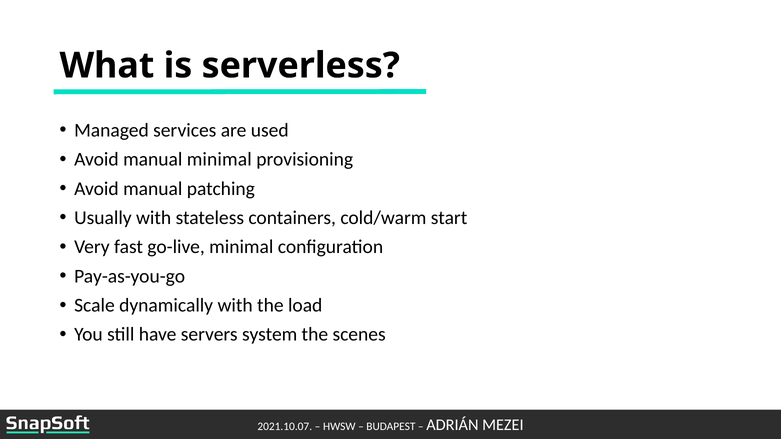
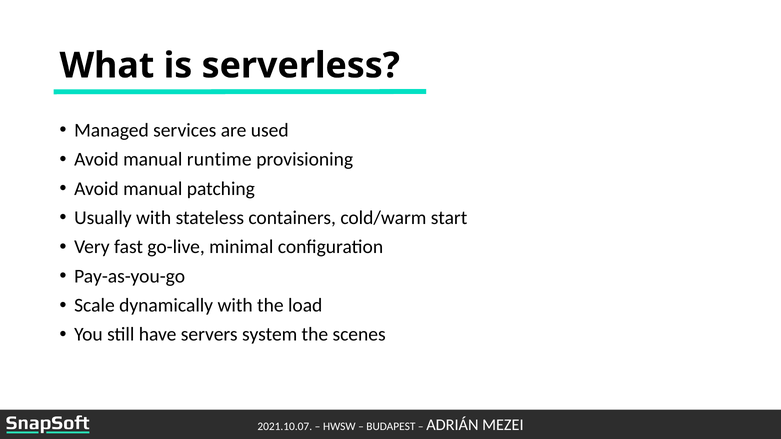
manual minimal: minimal -> runtime (219, 159)
